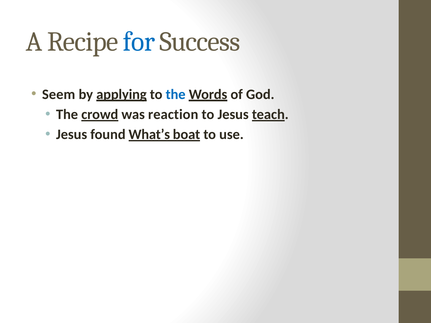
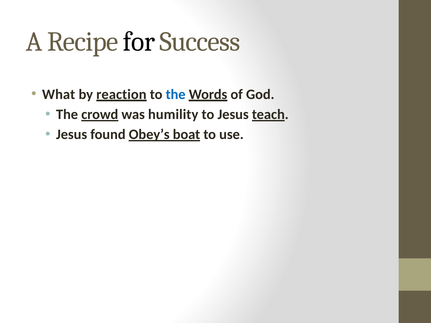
for colour: blue -> black (139, 42)
Seem: Seem -> What (59, 94)
applying: applying -> reaction (121, 94)
reaction: reaction -> humility (173, 114)
What’s: What’s -> Obey’s (149, 135)
